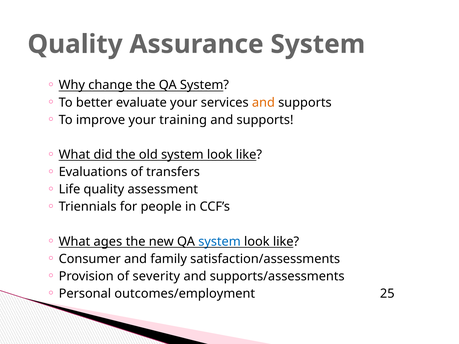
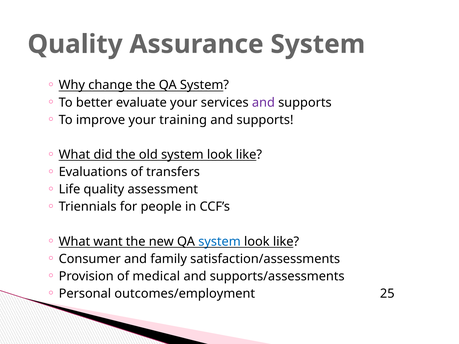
and colour: orange -> purple (263, 103)
ages: ages -> want (108, 242)
severity: severity -> medical (156, 276)
